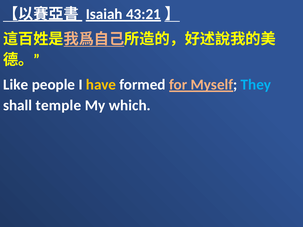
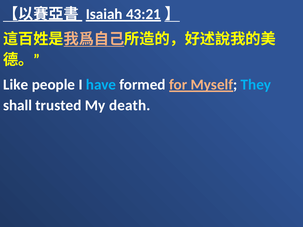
have colour: yellow -> light blue (101, 85)
temple: temple -> trusted (58, 106)
which: which -> death (130, 106)
